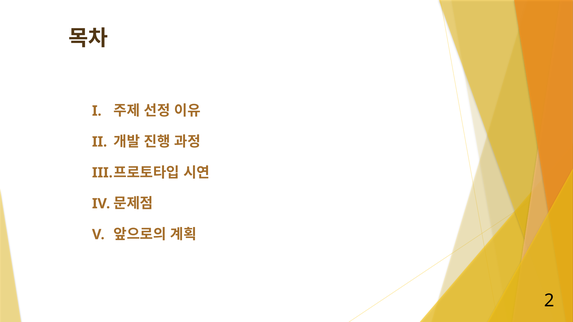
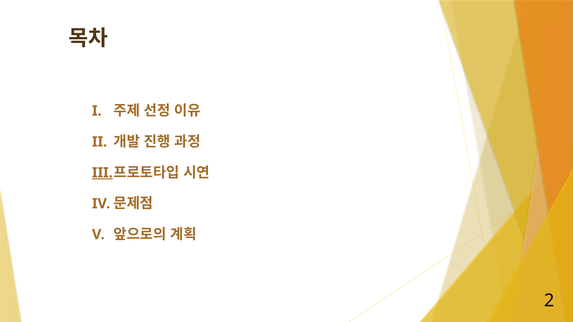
III underline: none -> present (102, 173)
